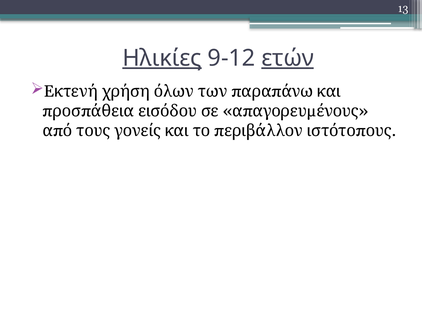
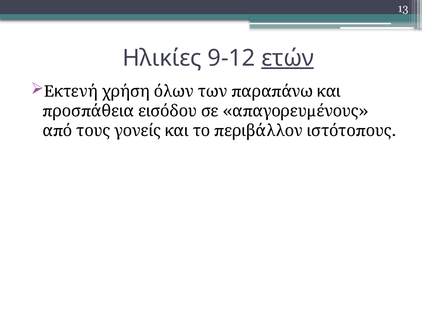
Ηλικίες underline: present -> none (162, 58)
